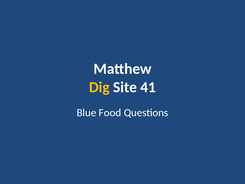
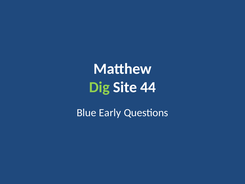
Dig colour: yellow -> light green (99, 87)
41: 41 -> 44 (148, 87)
Food: Food -> Early (110, 113)
